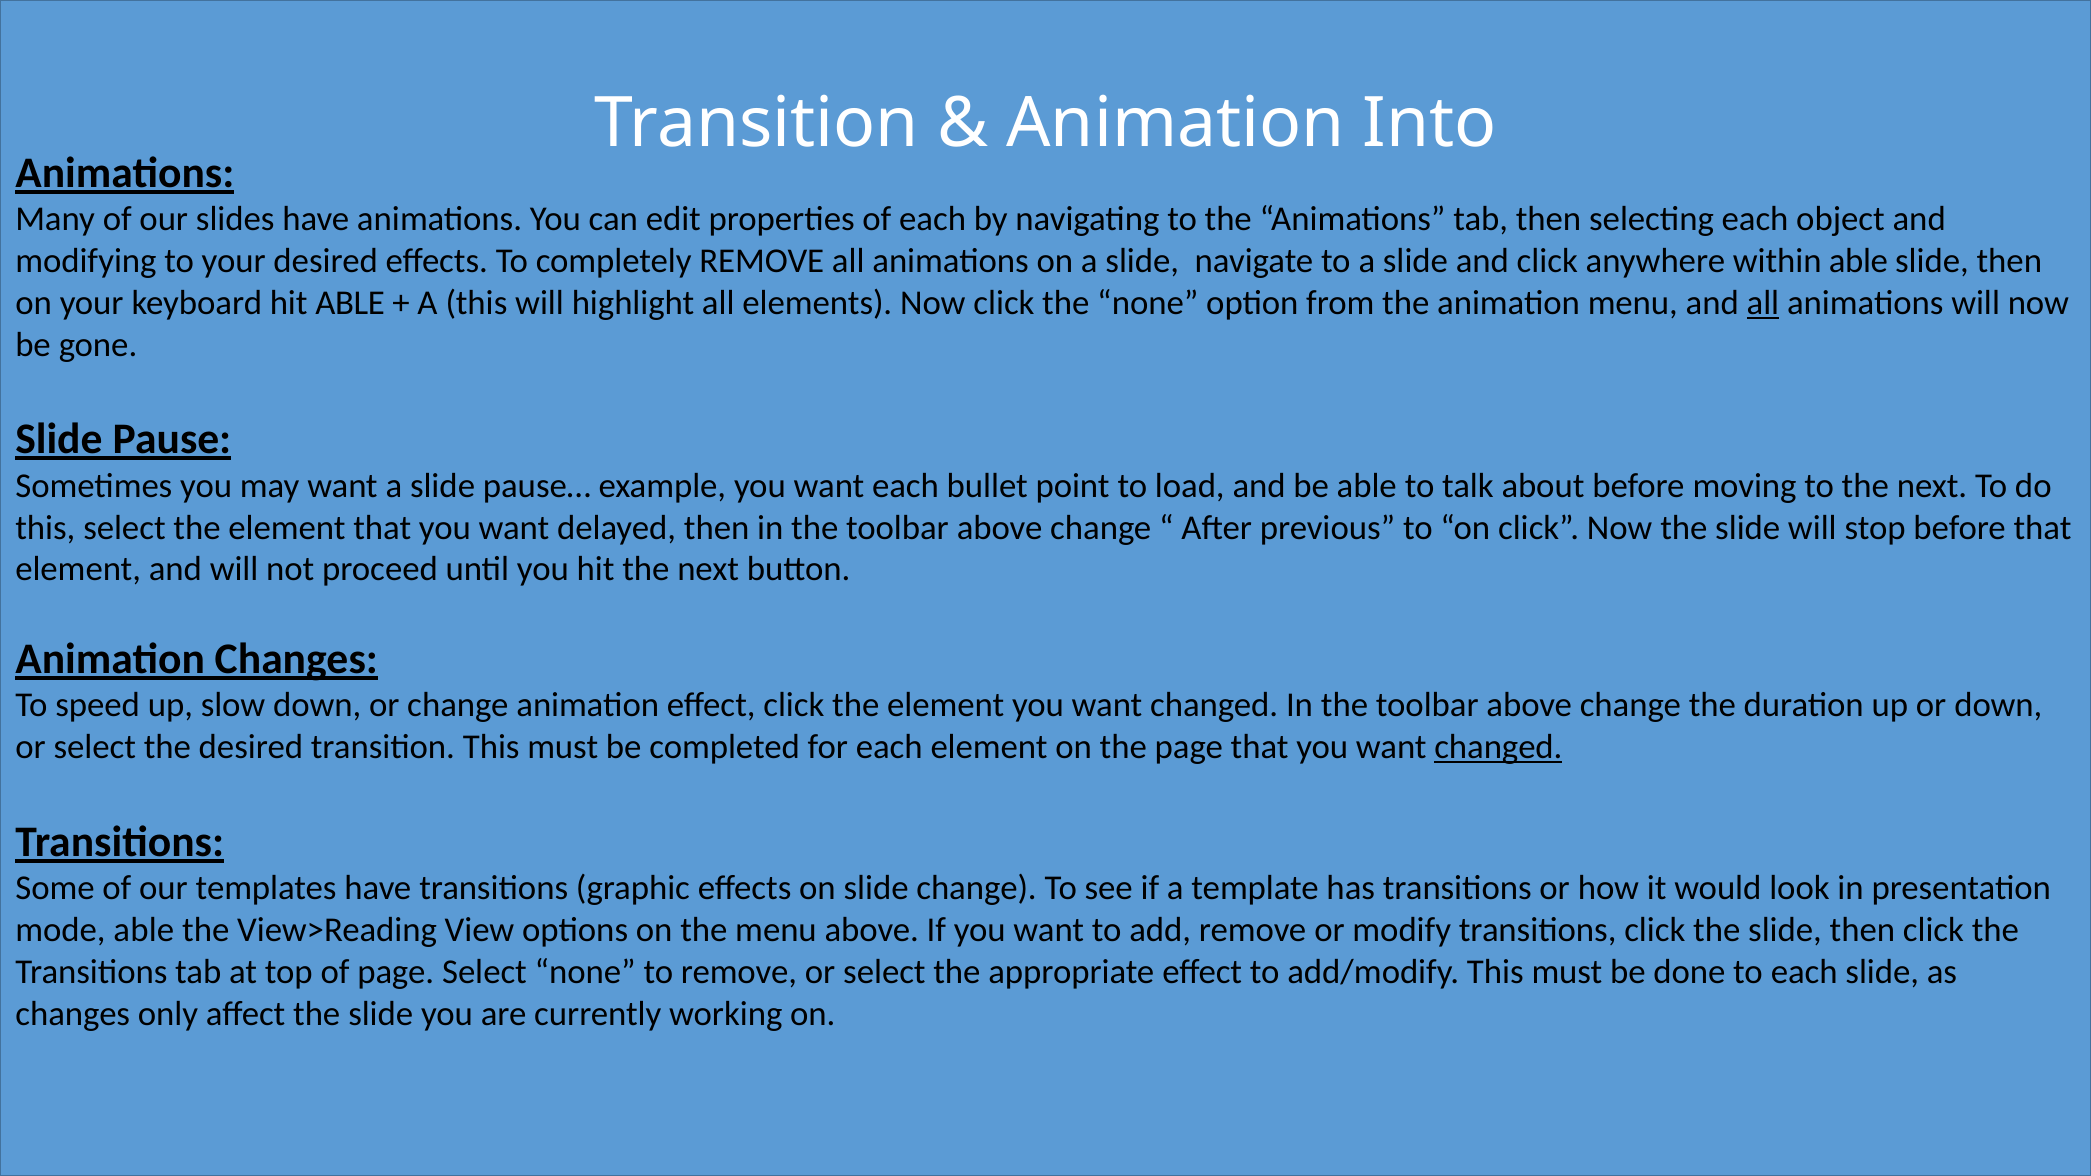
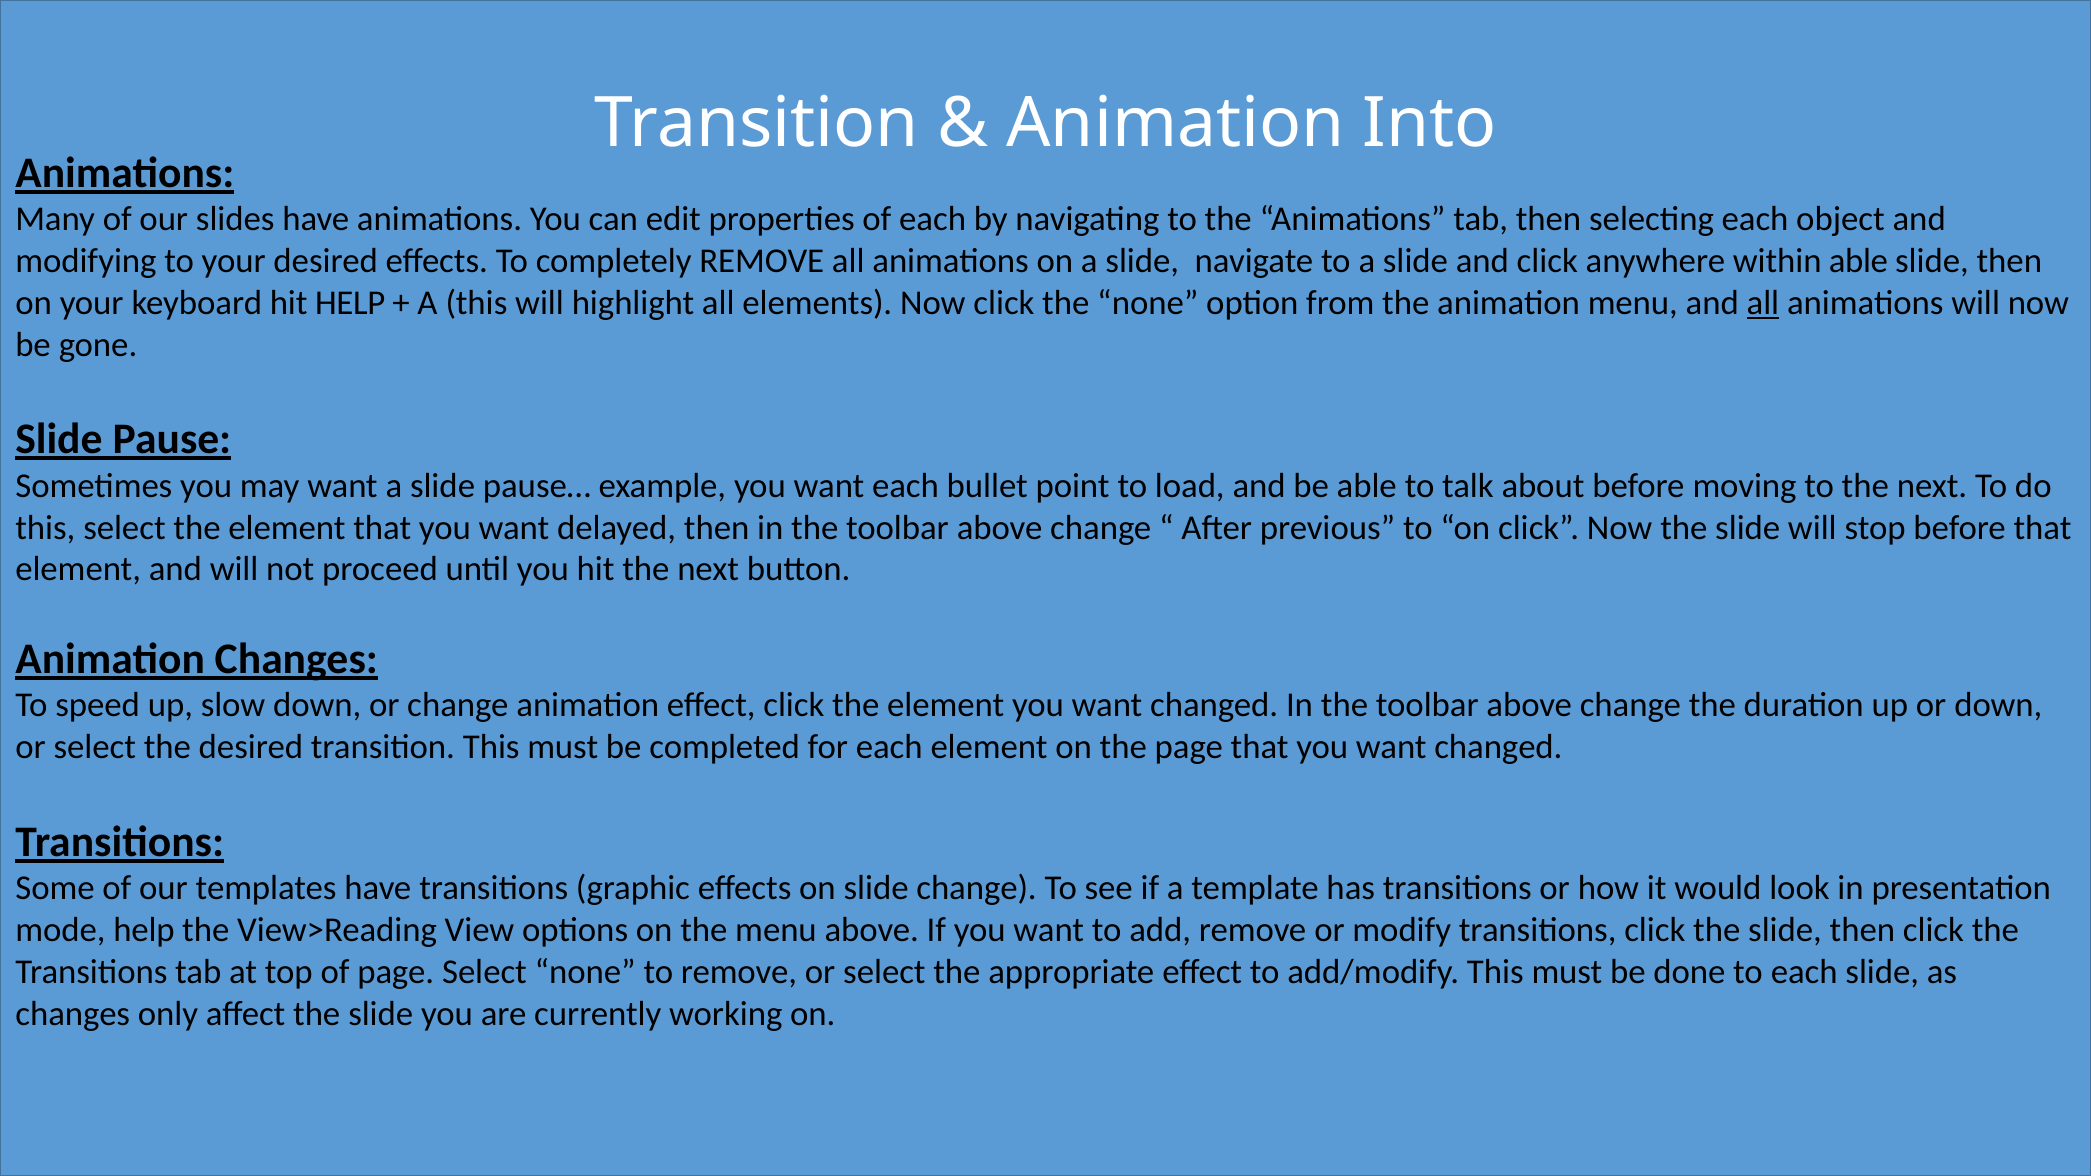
hit ABLE: ABLE -> HELP (350, 303)
changed underline: present -> none (1498, 747)
mode able: able -> help (144, 930)
